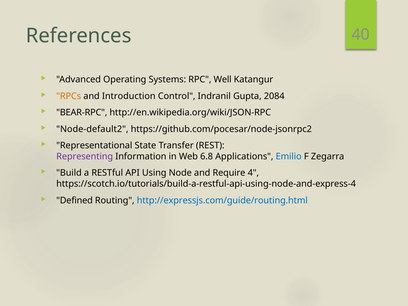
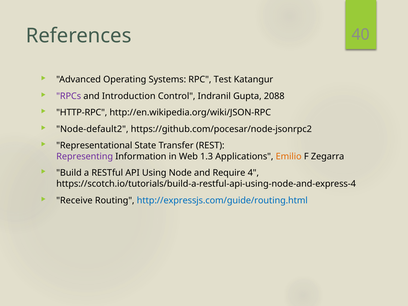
Well: Well -> Test (223, 79)
RPCs colour: orange -> purple (69, 96)
2084: 2084 -> 2088 (274, 96)
BEAR-RPC: BEAR-RPC -> HTTP-RPC (82, 113)
6.8: 6.8 -> 1.3 (207, 156)
Emilio colour: blue -> orange (289, 156)
Defined: Defined -> Receive (74, 200)
